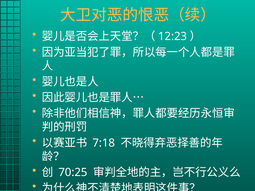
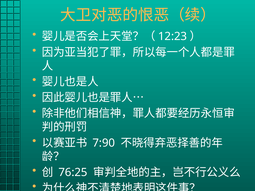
7:18: 7:18 -> 7:90 (104, 143)
70:25: 70:25 -> 76:25 (73, 173)
